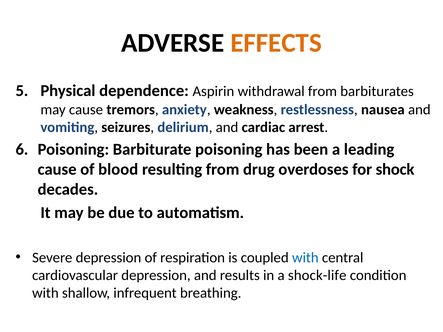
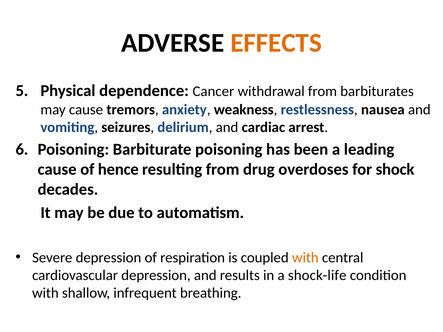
Aspirin: Aspirin -> Cancer (213, 91)
blood: blood -> hence (118, 170)
with colour: blue -> orange (305, 258)
